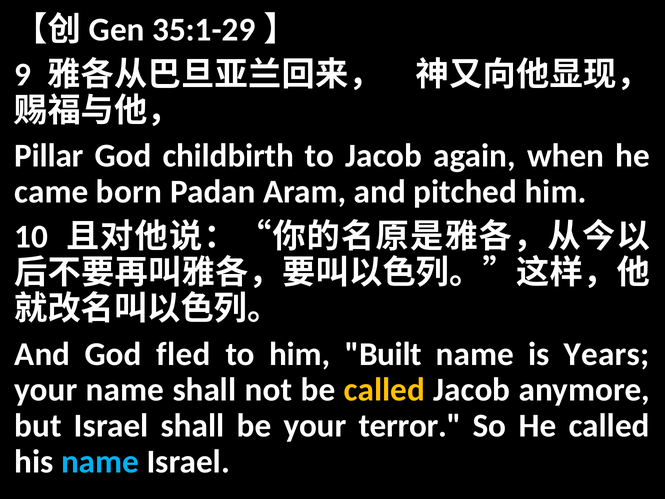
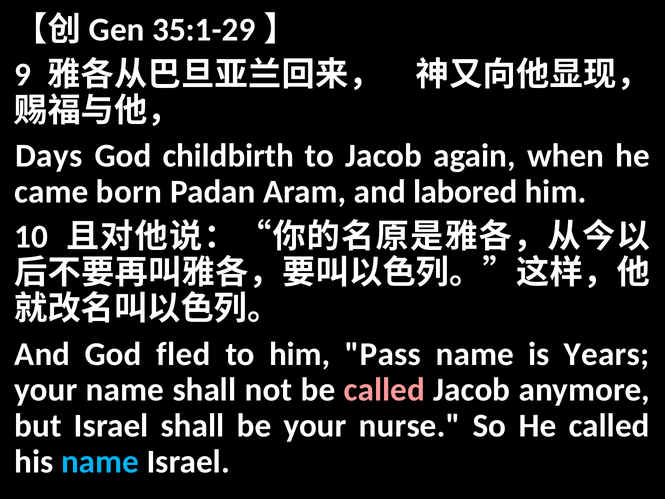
Pillar: Pillar -> Days (49, 156)
pitched: pitched -> labored (465, 192)
Built: Built -> Pass (383, 354)
called colour: yellow -> pink (384, 390)
terror: terror -> nurse (410, 426)
